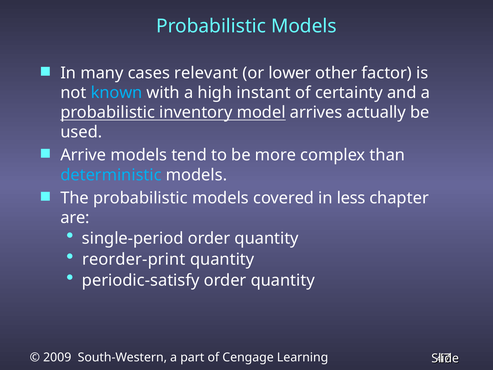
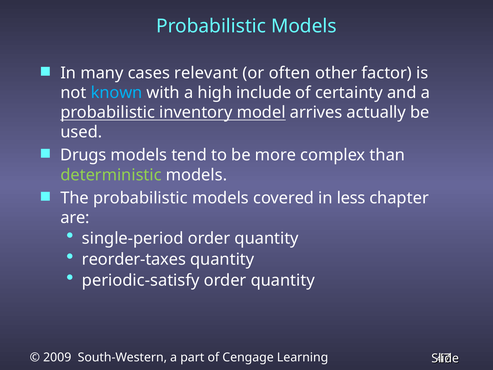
lower: lower -> often (290, 73)
instant: instant -> include (264, 93)
Arrive: Arrive -> Drugs (83, 155)
deterministic colour: light blue -> light green (111, 175)
reorder-print: reorder-print -> reorder-taxes (134, 259)
